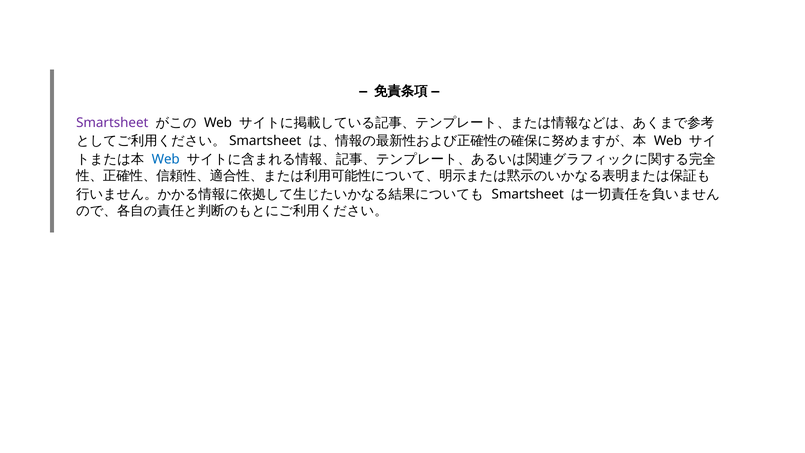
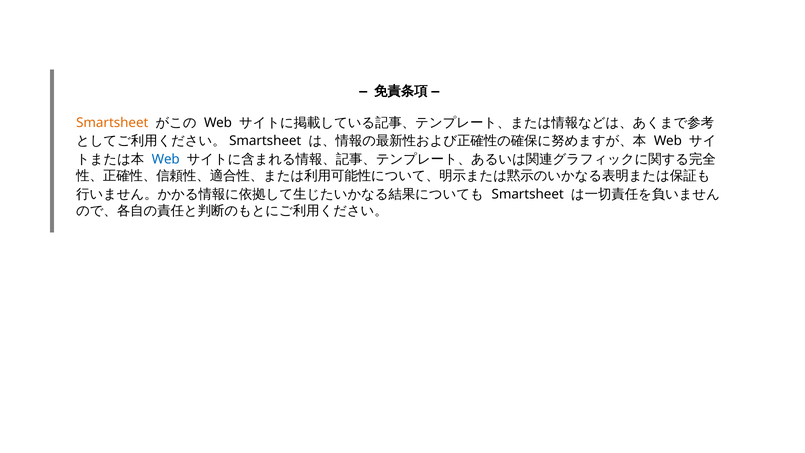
Smartsheet colour: purple -> orange (112, 123)
